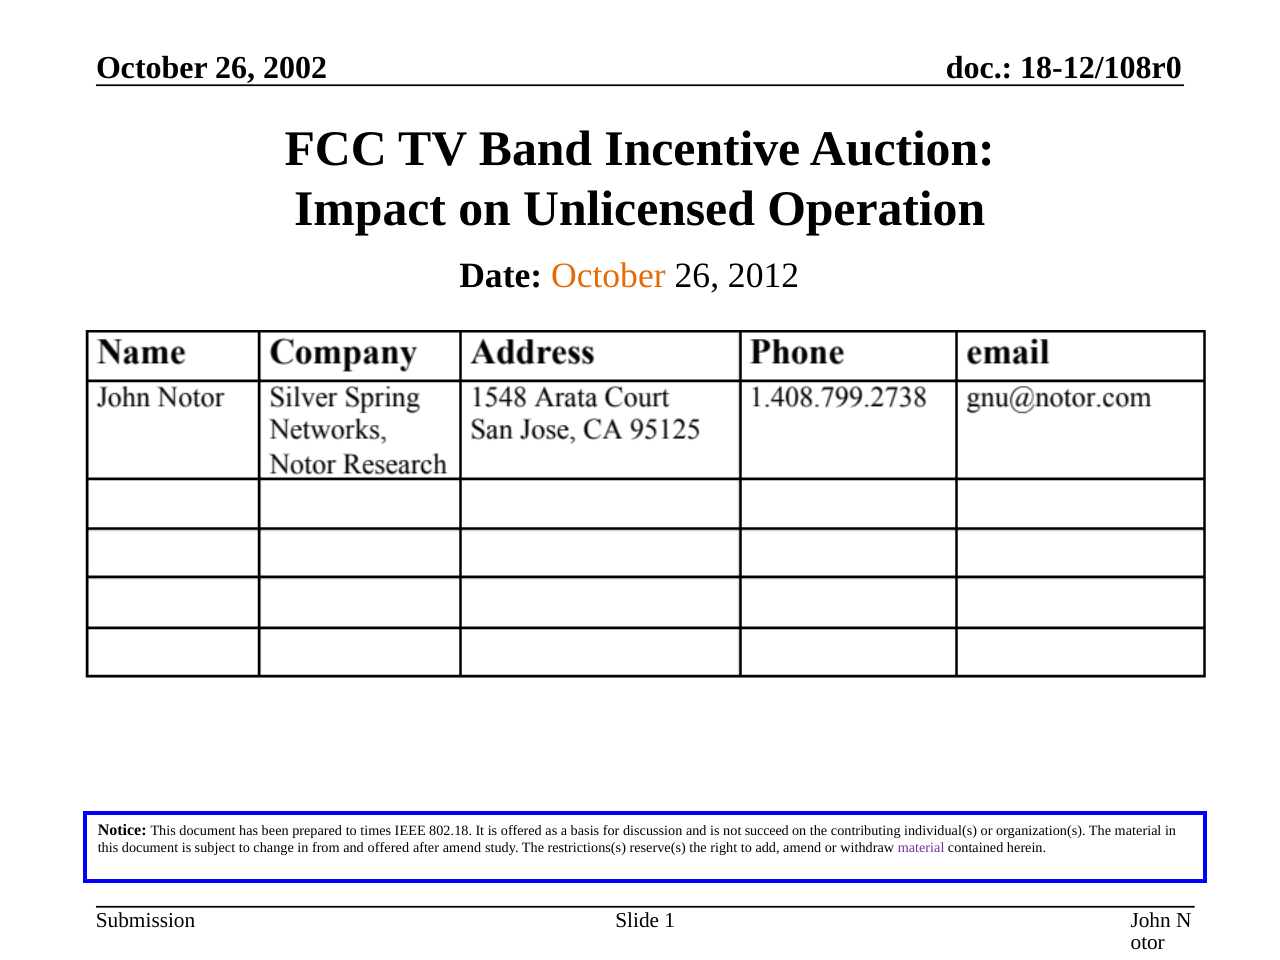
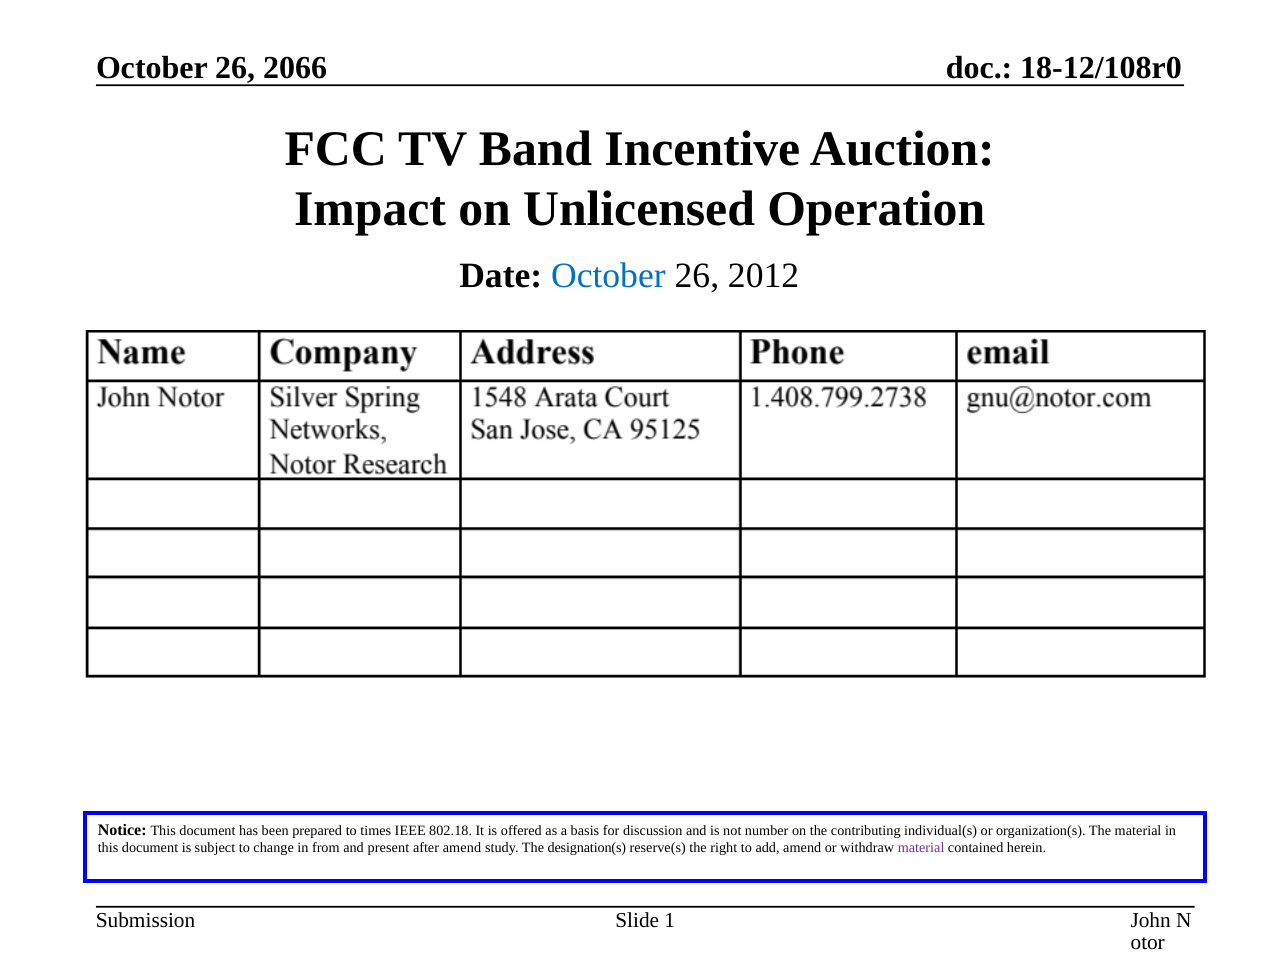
2002: 2002 -> 2066 (295, 68)
October colour: orange -> blue (608, 276)
succeed: succeed -> number (767, 831)
and offered: offered -> present (388, 848)
restrictions(s: restrictions(s -> designation(s (587, 848)
